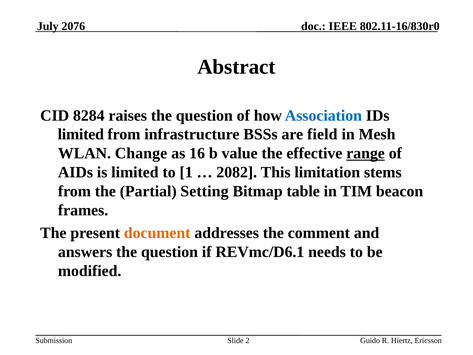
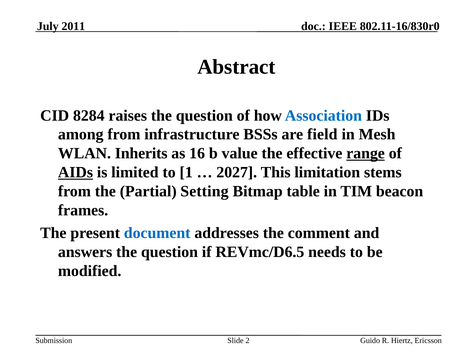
2076: 2076 -> 2011 (73, 26)
limited: limited -> among (81, 134)
Change: Change -> Inherits (141, 153)
AIDs underline: none -> present (75, 172)
2082: 2082 -> 2027 (237, 172)
document colour: orange -> blue (157, 233)
REVmc/D6.1: REVmc/D6.1 -> REVmc/D6.5 (260, 252)
